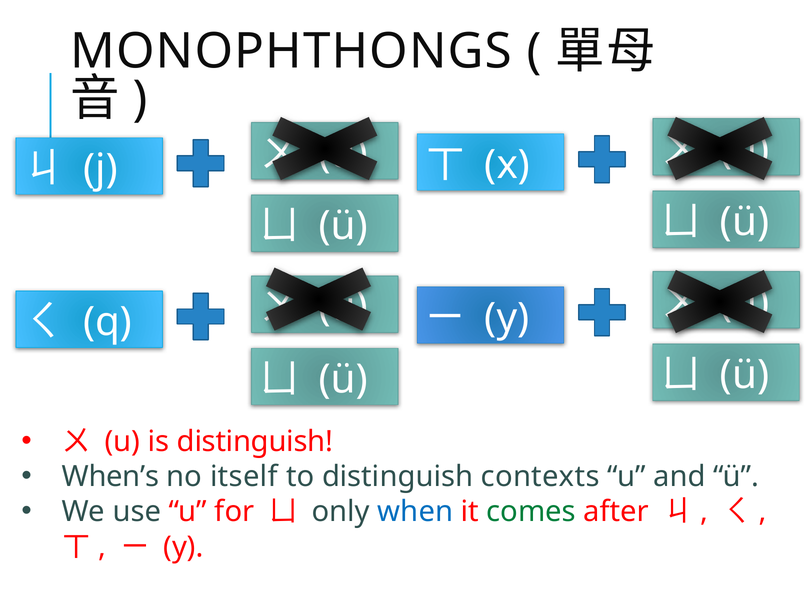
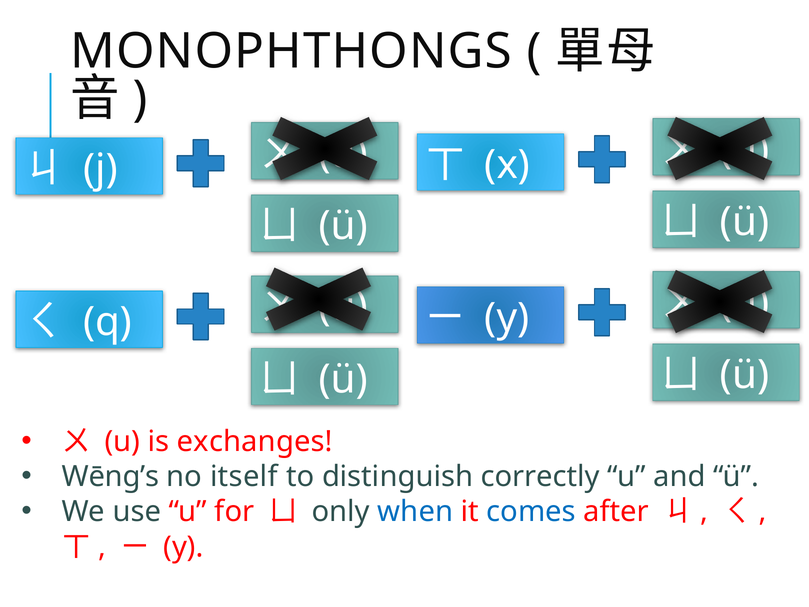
is distinguish: distinguish -> exchanges (255, 442)
When’s: When’s -> Wēng’s (110, 477)
contexts: contexts -> correctly (540, 477)
comes colour: green -> blue (531, 512)
